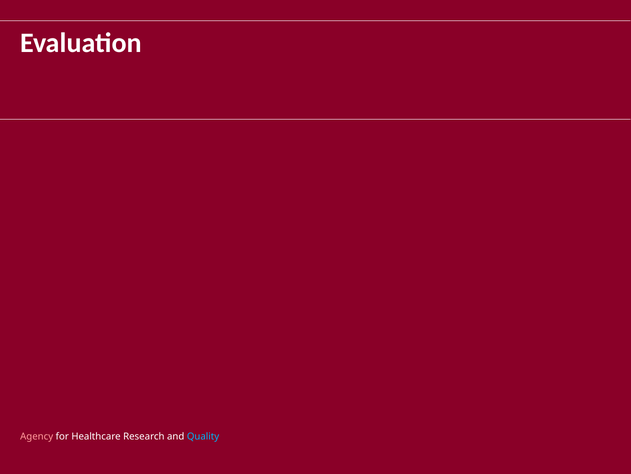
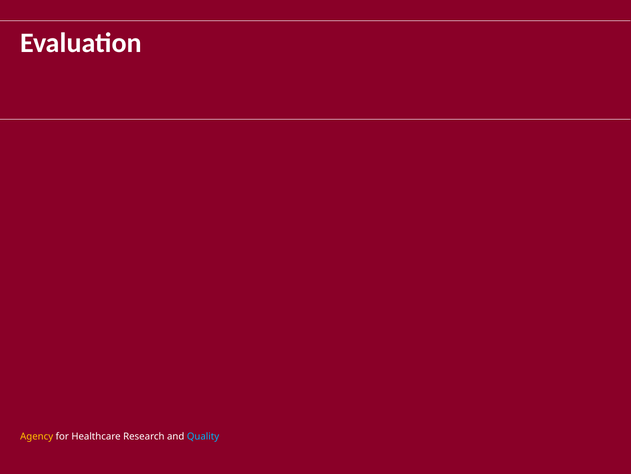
Agency colour: pink -> yellow (37, 436)
